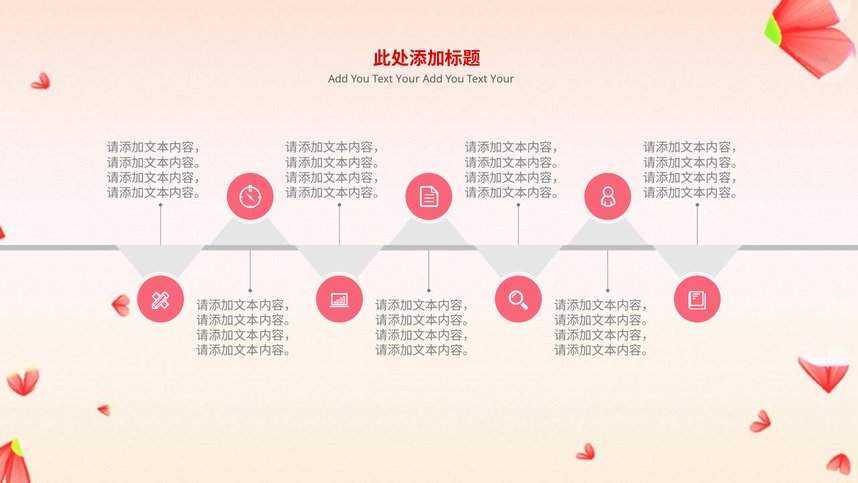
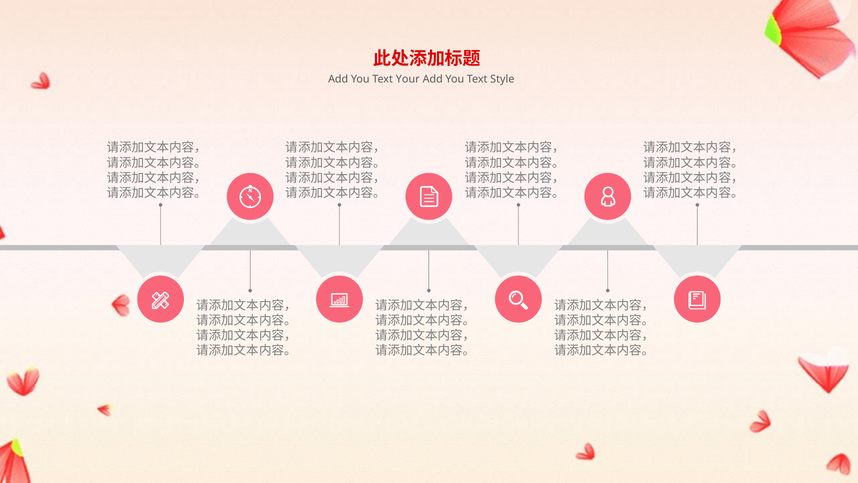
Your: Your -> Style (502, 79)
